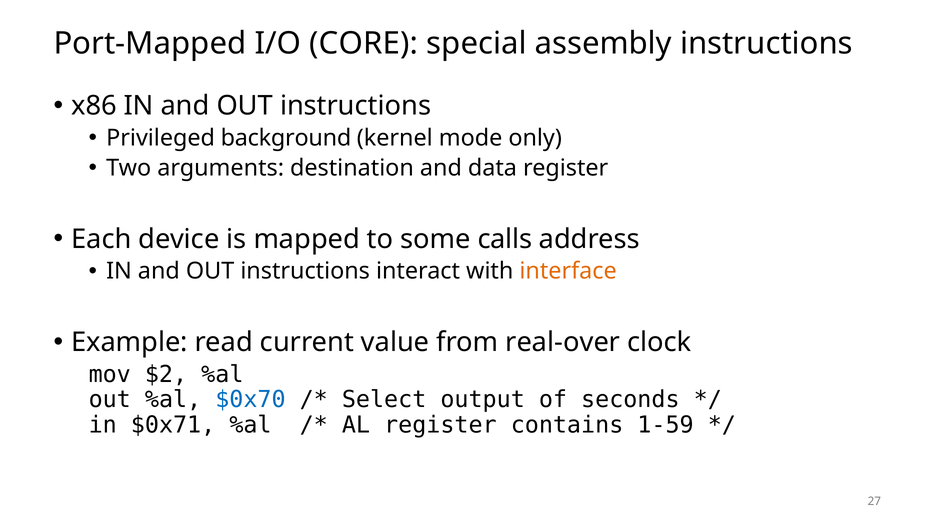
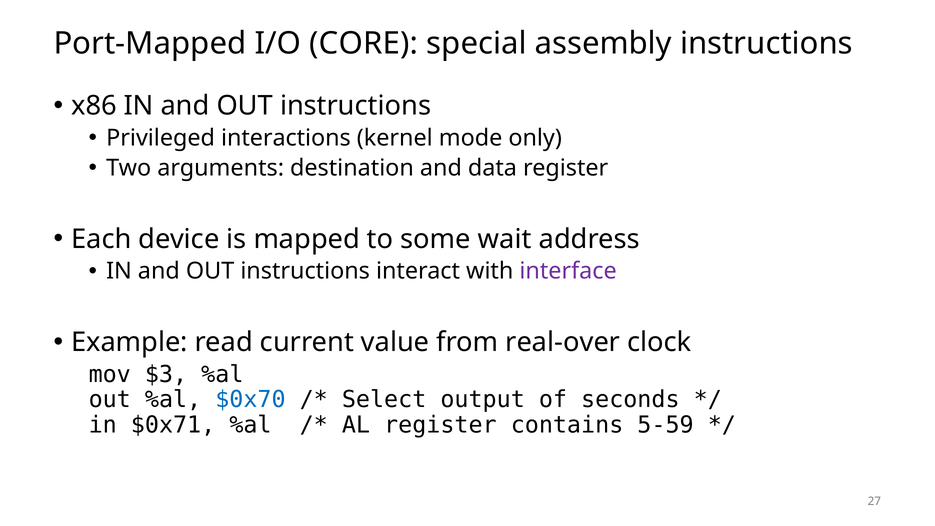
background: background -> interactions (286, 138)
calls: calls -> wait (505, 239)
interface colour: orange -> purple (568, 271)
$2: $2 -> $3 (166, 374)
1-59: 1-59 -> 5-59 (666, 425)
